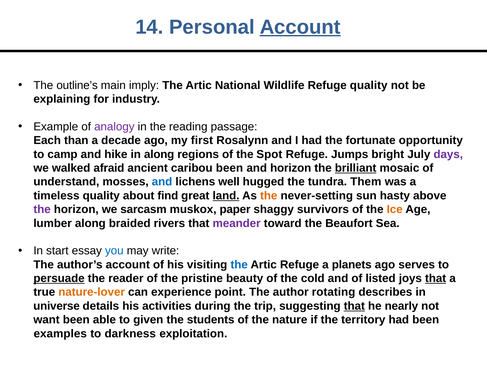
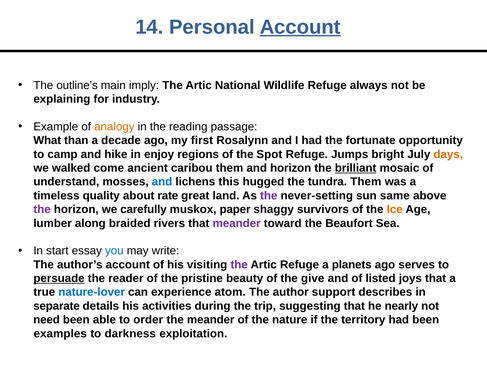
Refuge quality: quality -> always (369, 85)
analogy colour: purple -> orange (114, 127)
Each: Each -> What (47, 141)
in along: along -> enjoy (159, 154)
days colour: purple -> orange (448, 154)
afraid: afraid -> come (109, 168)
caribou been: been -> them (230, 168)
well: well -> this (229, 182)
find: find -> rate (168, 196)
land underline: present -> none (226, 196)
the colour: orange -> purple (269, 196)
hasty: hasty -> same (395, 196)
sarcasm: sarcasm -> carefully (144, 210)
the colour: blue -> purple (239, 265)
cold: cold -> give (313, 279)
that underline: present -> none (436, 279)
nature-lover colour: orange -> blue (92, 292)
point: point -> atom (230, 292)
rotating: rotating -> support (334, 292)
universe: universe -> separate (57, 306)
that underline: present -> none (354, 306)
want: want -> need (47, 320)
given: given -> order (148, 320)
the students: students -> meander (211, 320)
